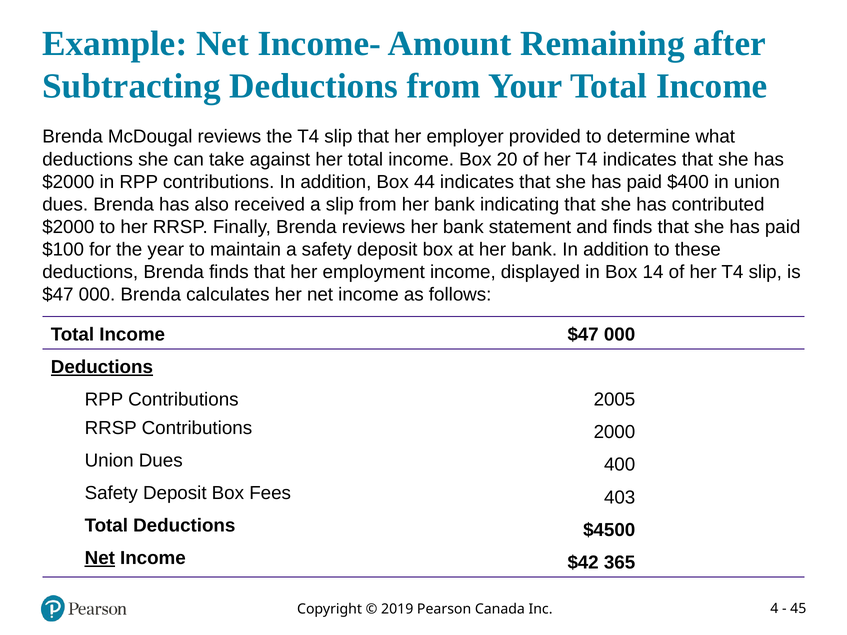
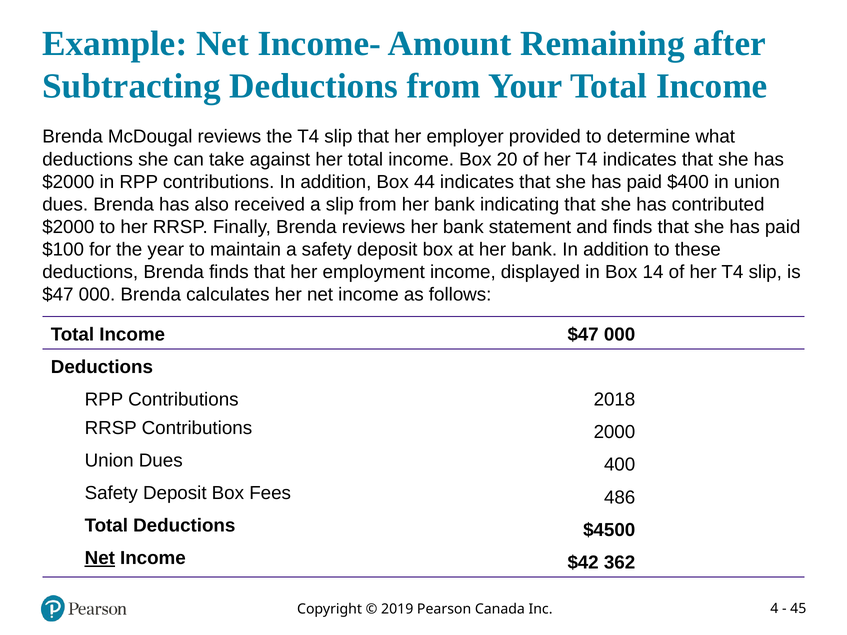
Deductions underline: present -> none (102, 367)
2005: 2005 -> 2018 (614, 400)
403: 403 -> 486 (620, 498)
365: 365 -> 362 (620, 563)
